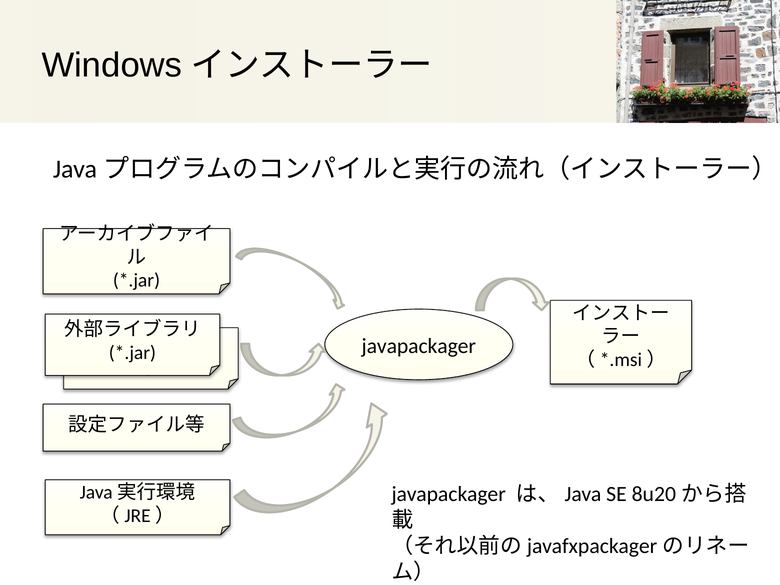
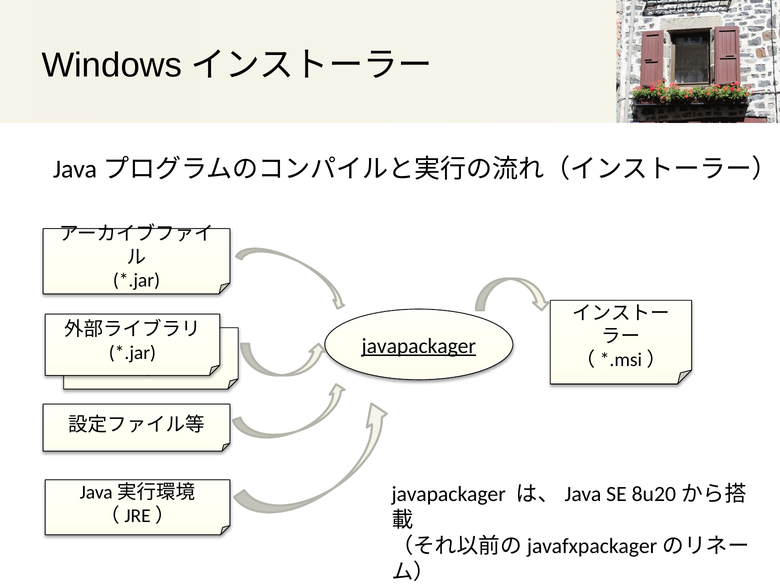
javapackager underline: none -> present (419, 346)
